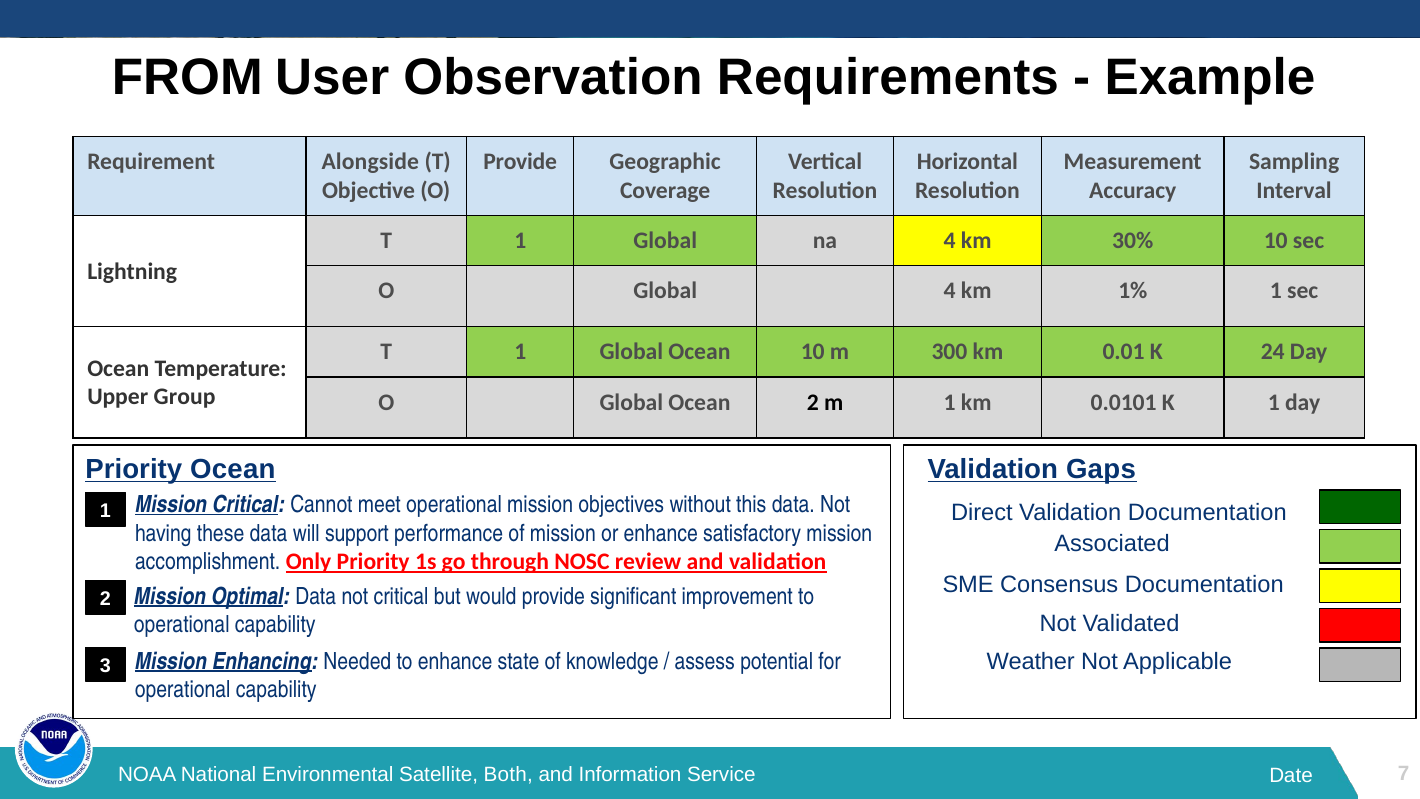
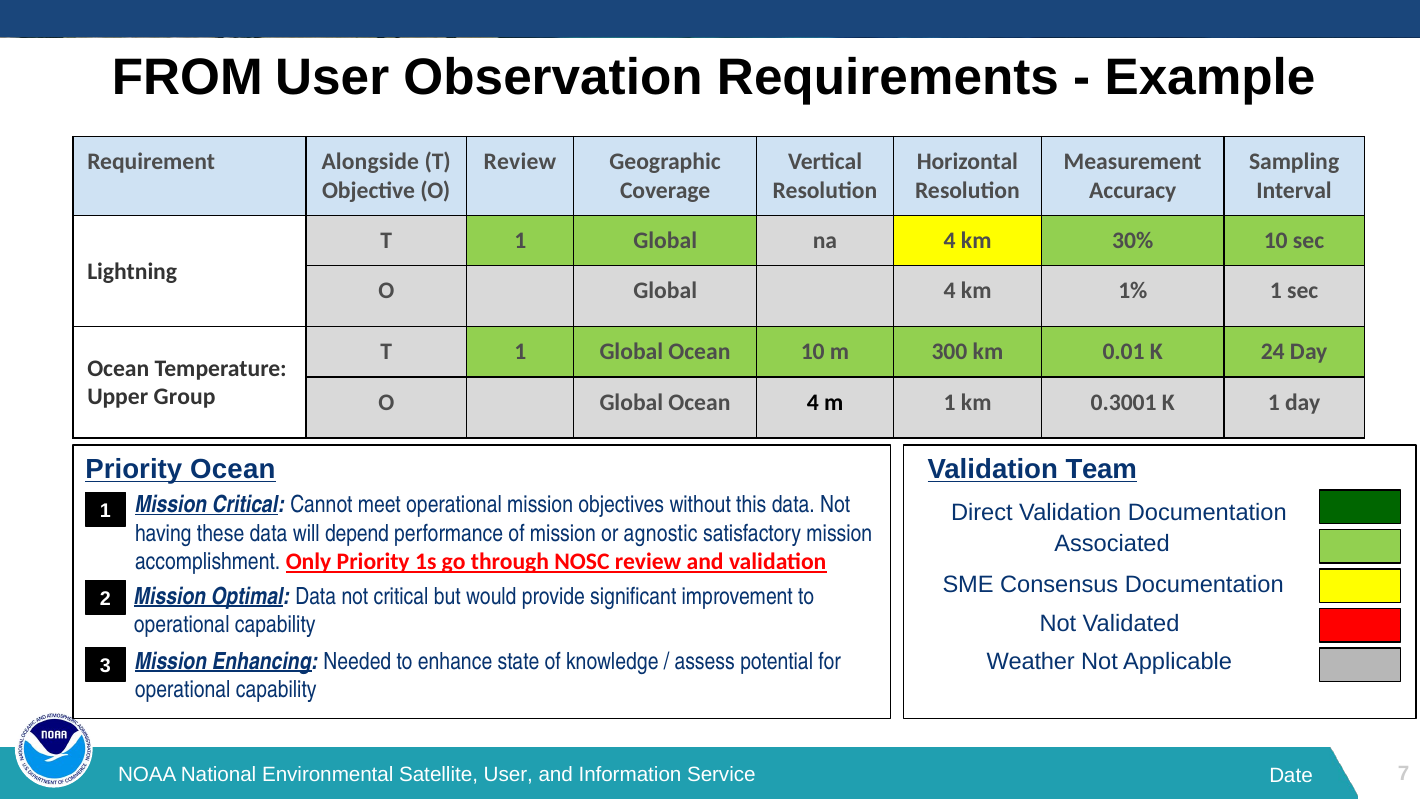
Provide: Provide -> Review (520, 162)
Ocean 2: 2 -> 4 (813, 402)
0.0101: 0.0101 -> 0.3001 (1124, 402)
Gaps: Gaps -> Team (1101, 469)
support: support -> depend (357, 533)
or enhance: enhance -> agnostic (661, 533)
Both: Both -> User (508, 774)
